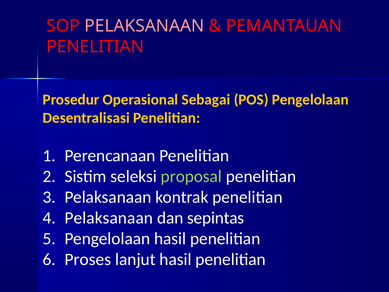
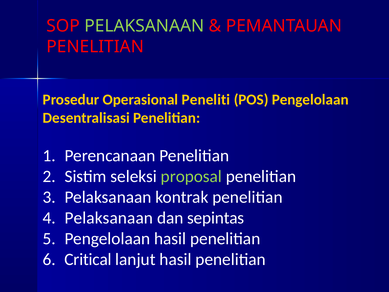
PELAKSANAAN colour: pink -> light green (144, 26)
Sebagai: Sebagai -> Peneliti (206, 100)
Proses: Proses -> Critical (88, 259)
